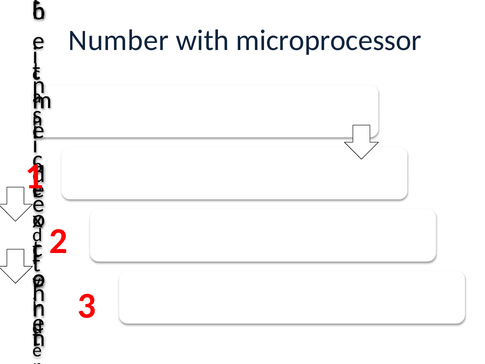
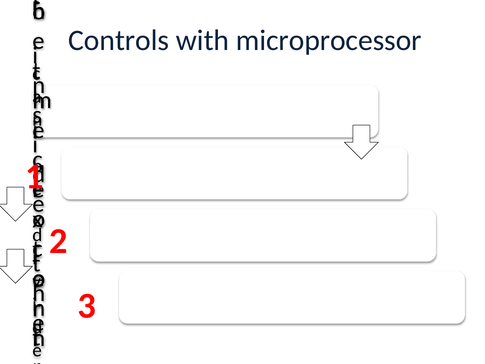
Number: Number -> Controls (119, 40)
